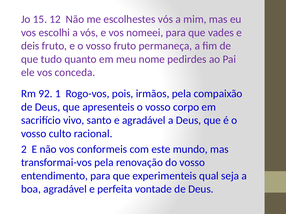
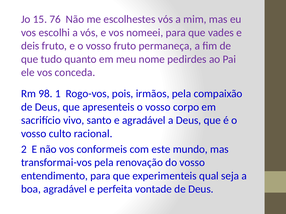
12: 12 -> 76 (55, 19)
92: 92 -> 98 (45, 94)
